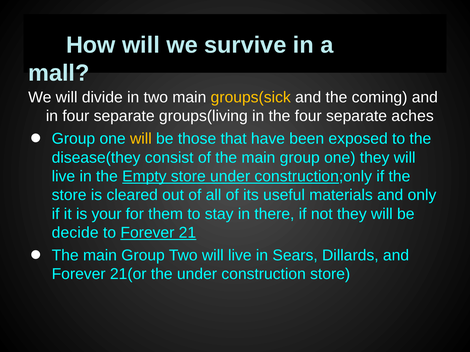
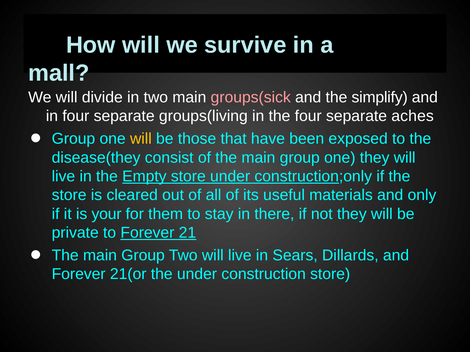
groups(sick colour: yellow -> pink (251, 97)
coming: coming -> simplify (380, 97)
decide: decide -> private (75, 233)
